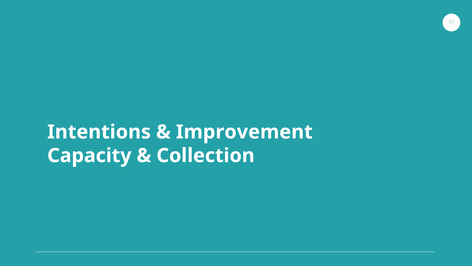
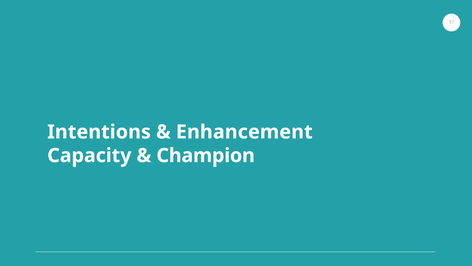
Improvement: Improvement -> Enhancement (244, 132)
Collection: Collection -> Champion (206, 155)
